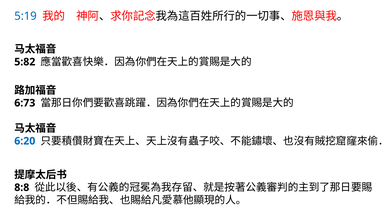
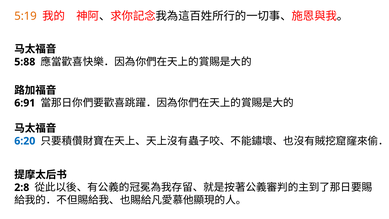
5:19 colour: blue -> orange (26, 16)
5:82: 5:82 -> 5:88 (25, 62)
6:73: 6:73 -> 6:91 (25, 103)
8:8: 8:8 -> 2:8 (22, 187)
